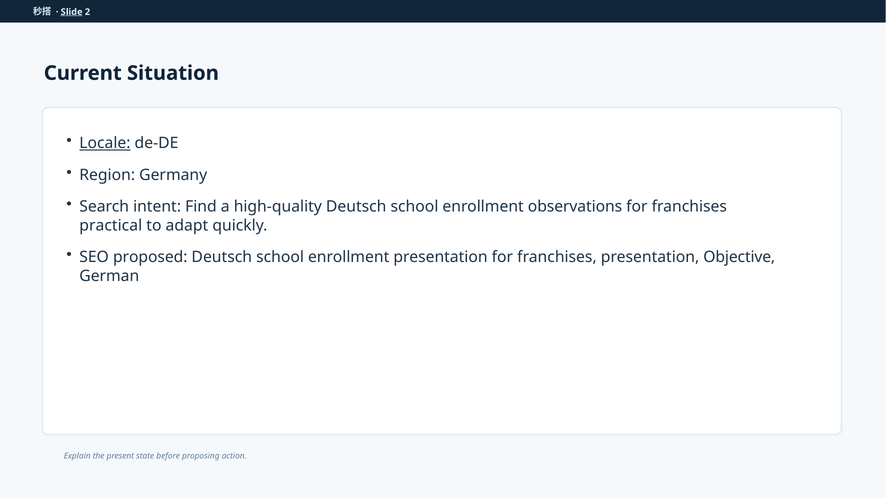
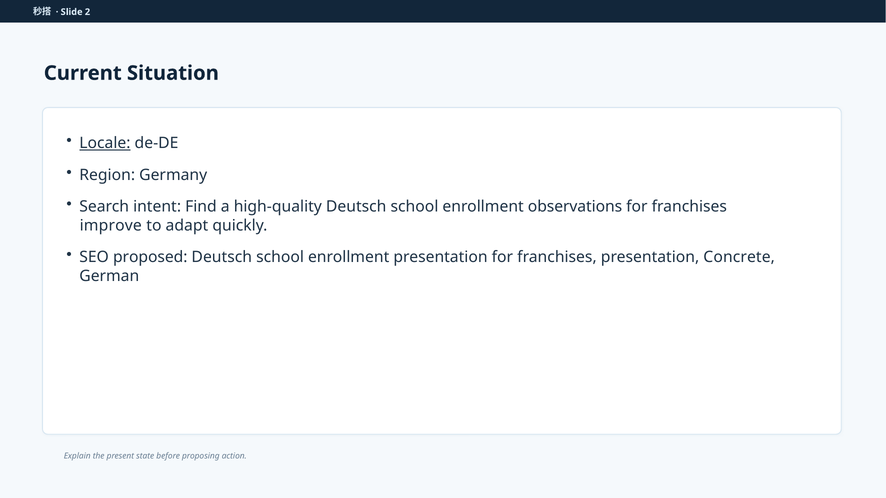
Slide underline: present -> none (72, 12)
practical: practical -> improve (111, 226)
Objective: Objective -> Concrete (739, 258)
